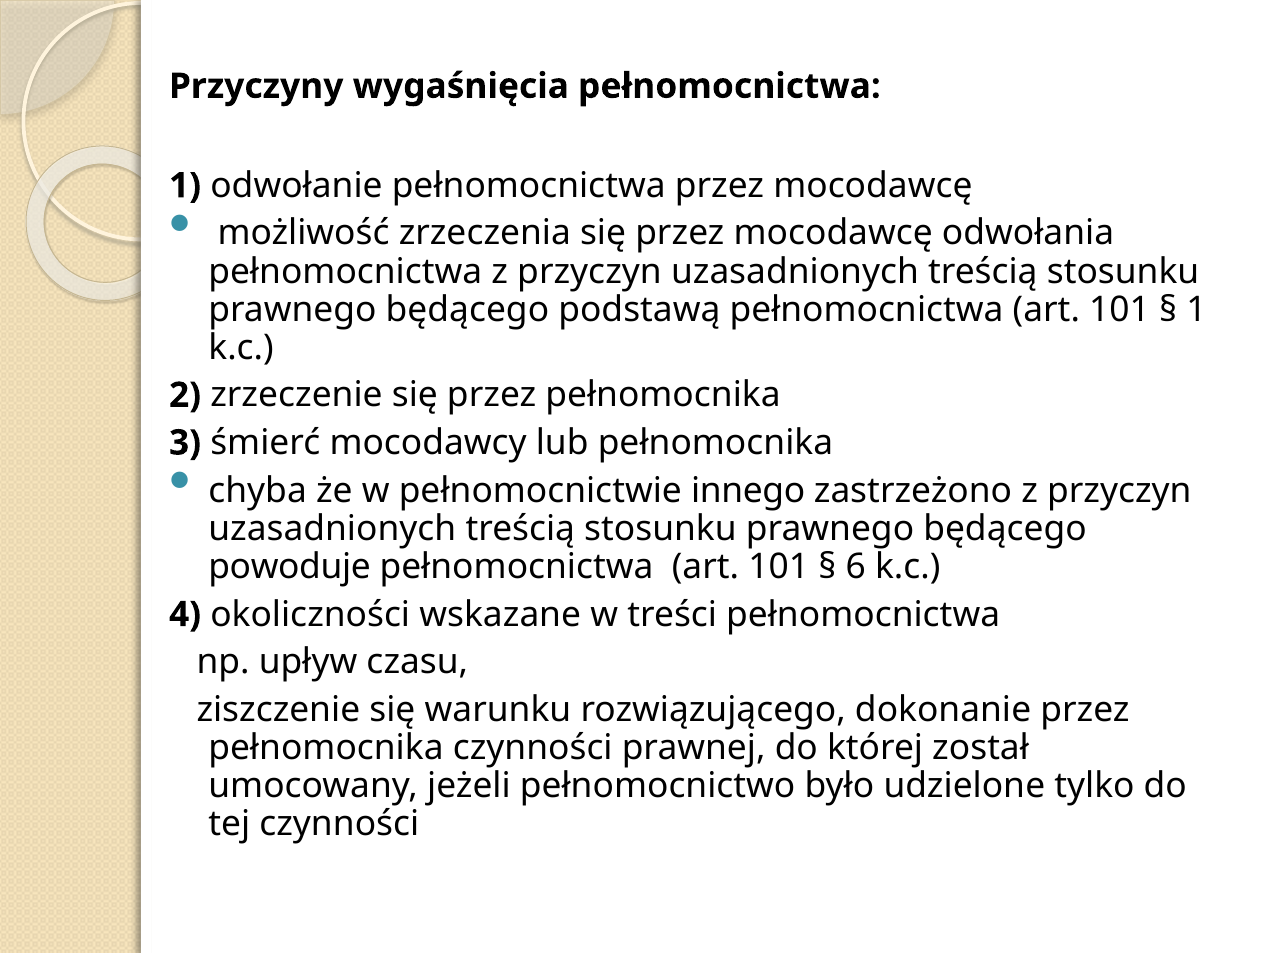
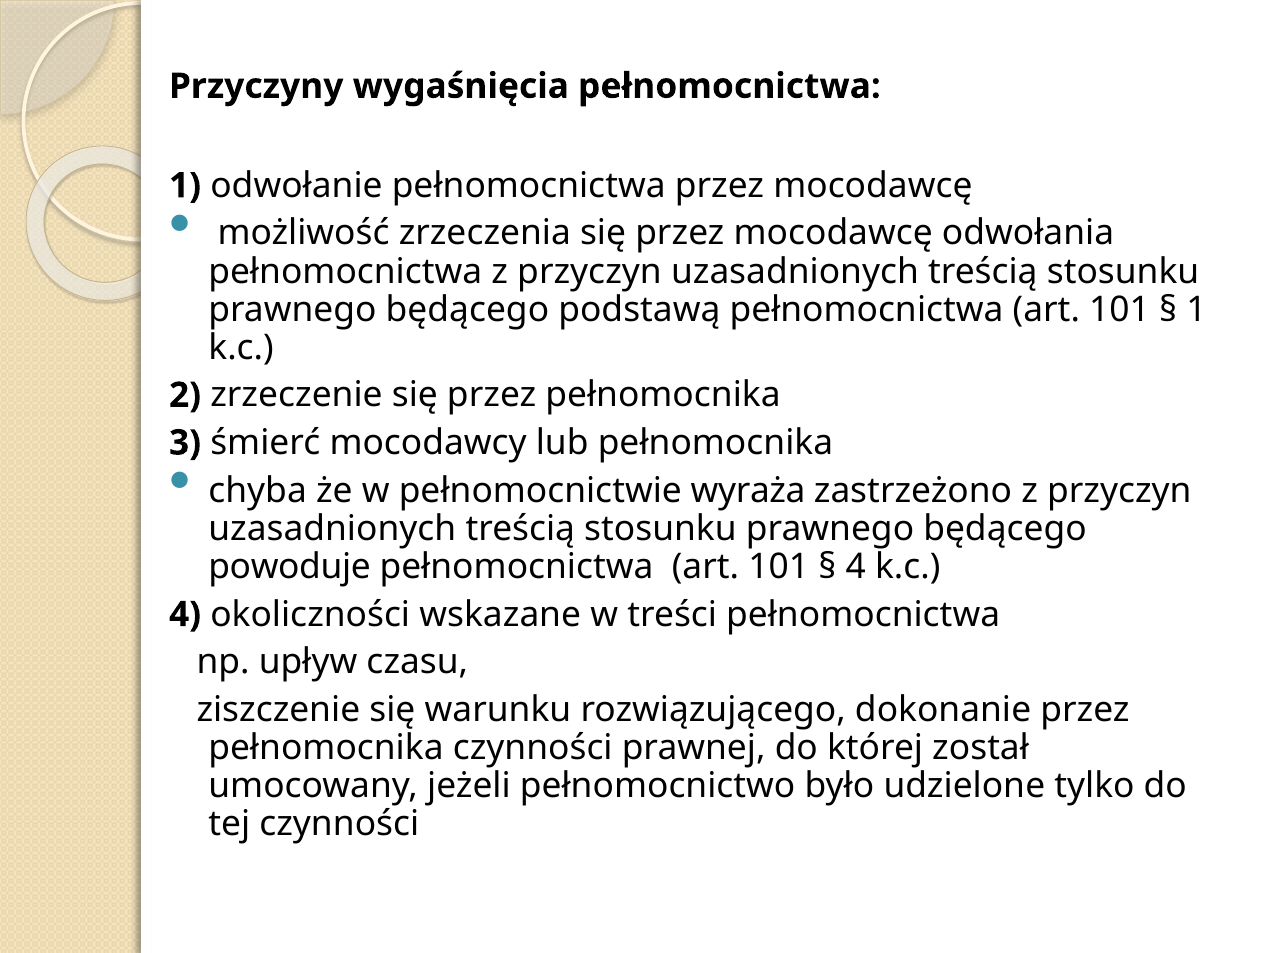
innego: innego -> wyraża (748, 491)
6: 6 -> 4 (856, 567)
